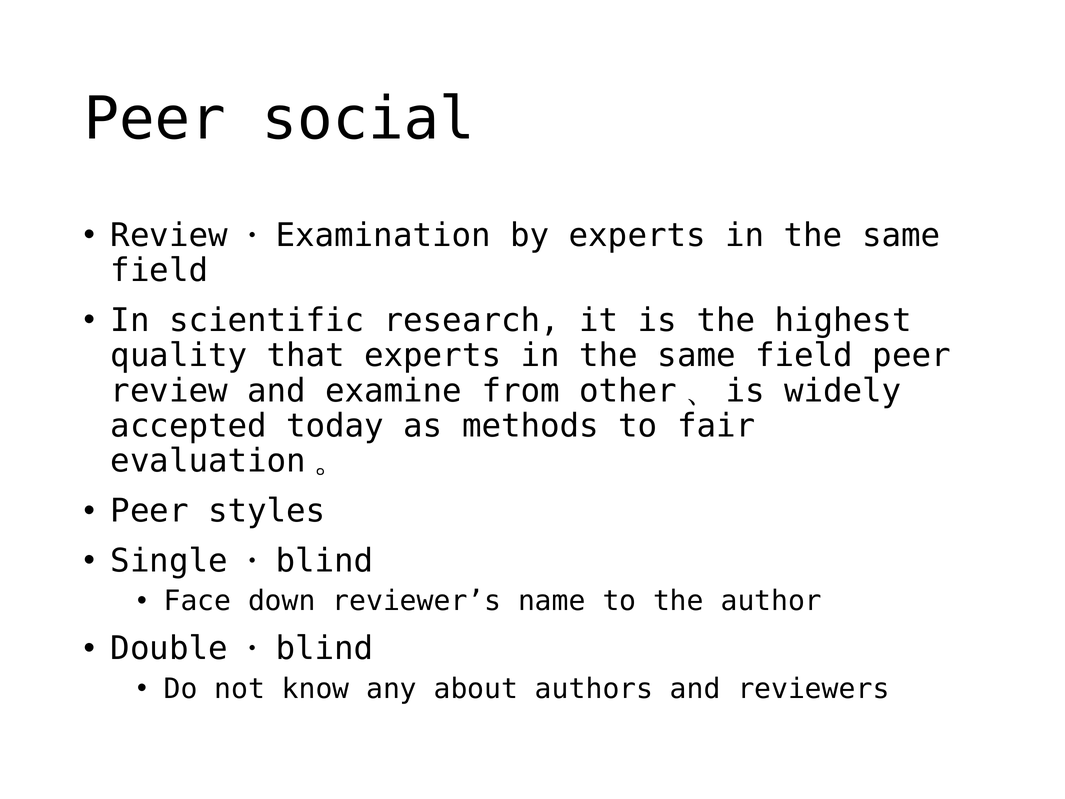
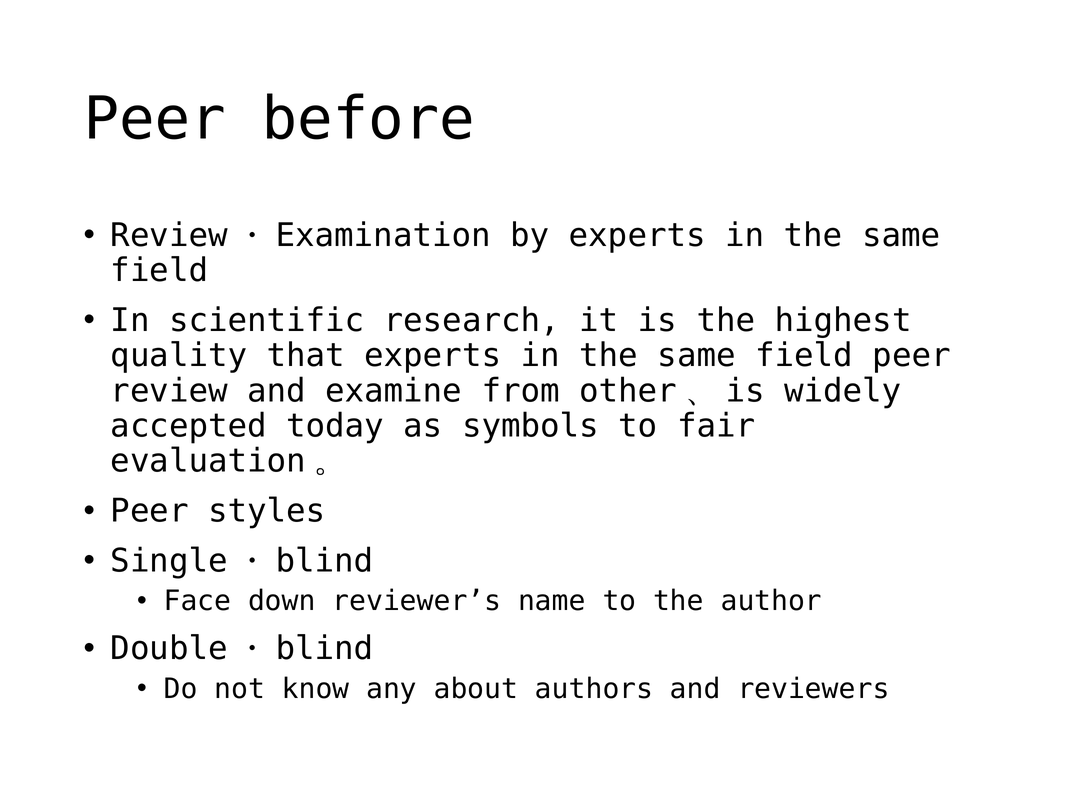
social: social -> before (368, 119)
methods: methods -> symbols (531, 426)
